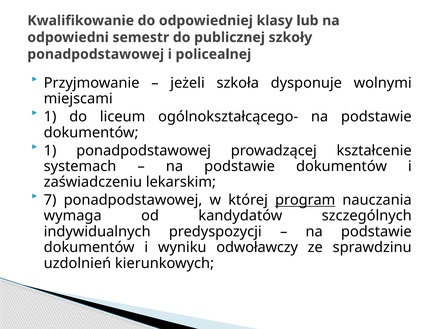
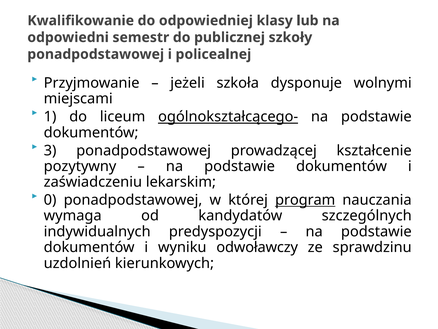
ogólnokształcącego- underline: none -> present (228, 117)
1: 1 -> 3 (50, 150)
systemach: systemach -> pozytywny (80, 166)
7: 7 -> 0 (50, 200)
